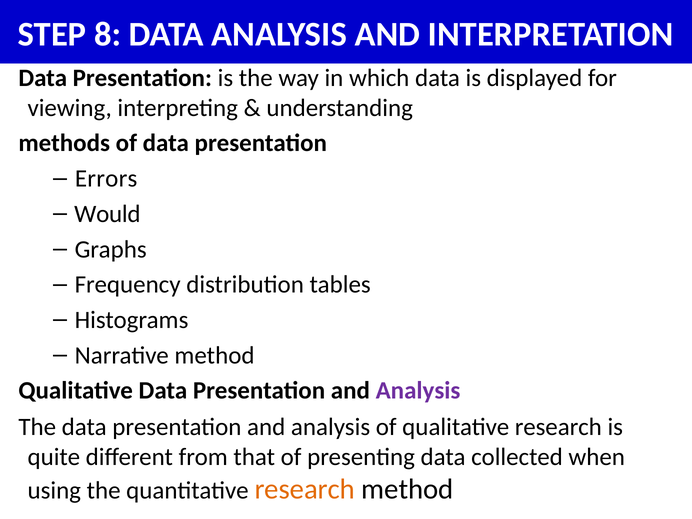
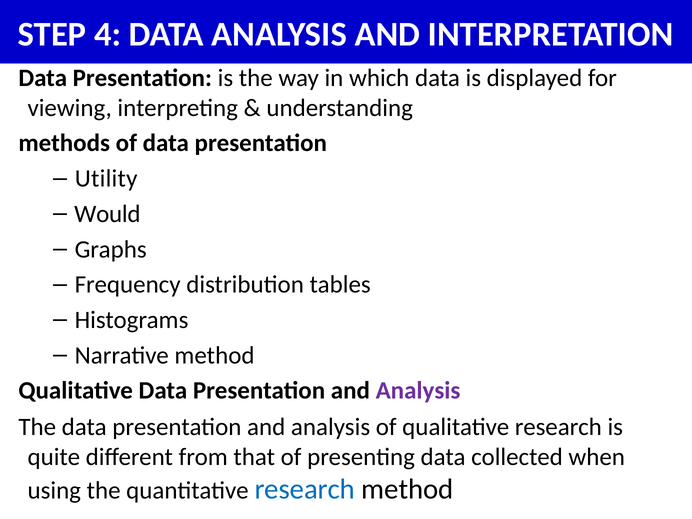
8: 8 -> 4 (108, 34)
Errors: Errors -> Utility (106, 179)
research colour: orange -> blue (305, 489)
